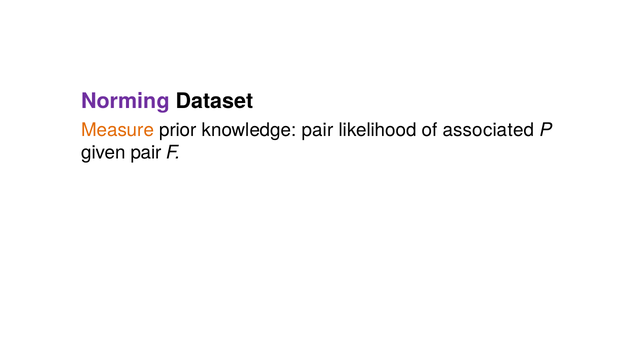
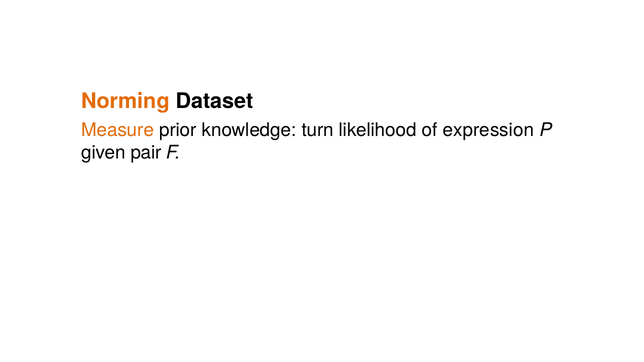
Norming colour: purple -> orange (125, 101)
knowledge pair: pair -> turn (318, 130)
associated: associated -> expression (488, 130)
